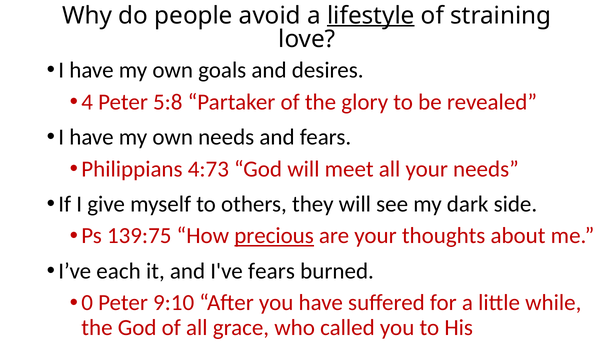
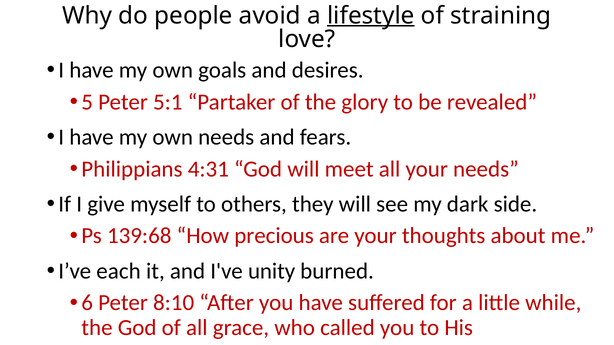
4: 4 -> 5 (87, 102)
5:8: 5:8 -> 5:1 (168, 102)
4:73: 4:73 -> 4:31 (208, 169)
139:75: 139:75 -> 139:68 (139, 236)
precious underline: present -> none (274, 236)
I've fears: fears -> unity (272, 271)
0: 0 -> 6 (87, 303)
9:10: 9:10 -> 8:10 (174, 303)
